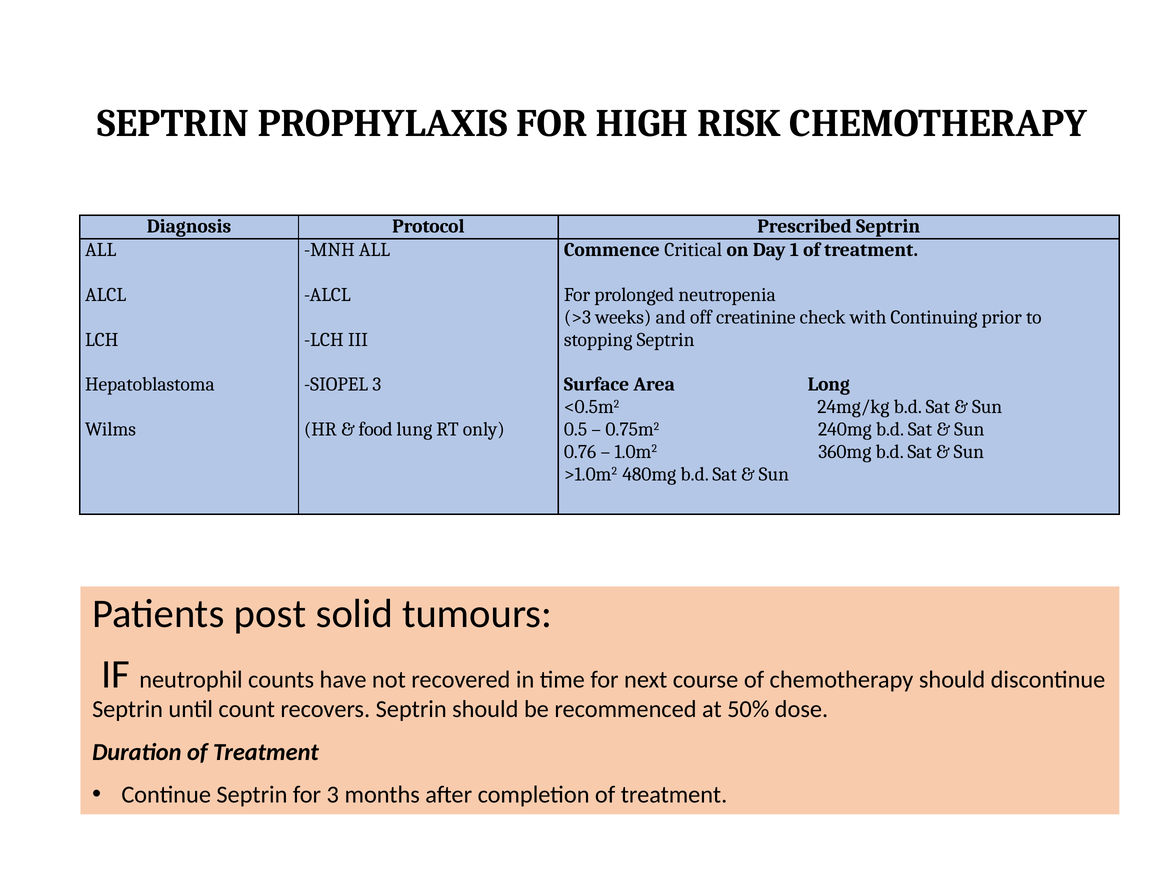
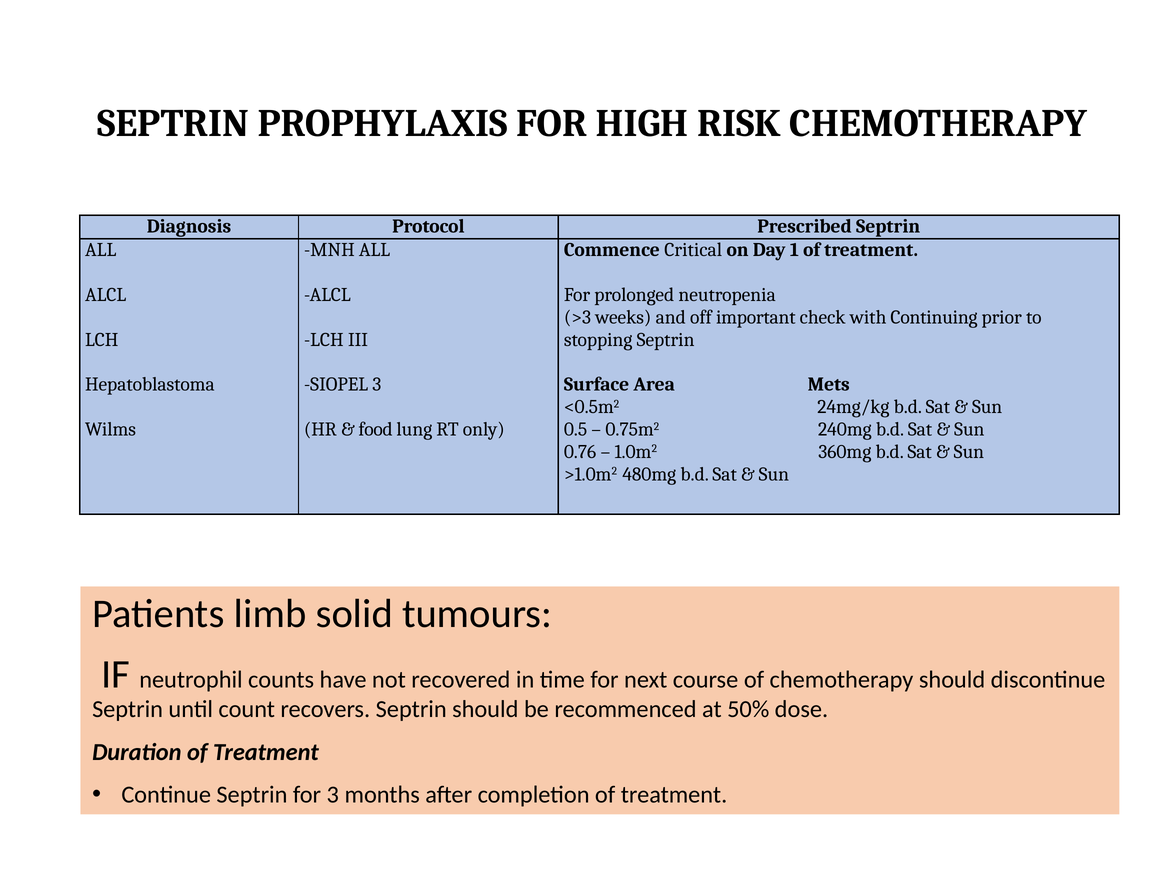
creatinine: creatinine -> important (756, 317)
Long: Long -> Mets (829, 384)
post: post -> limb (270, 614)
